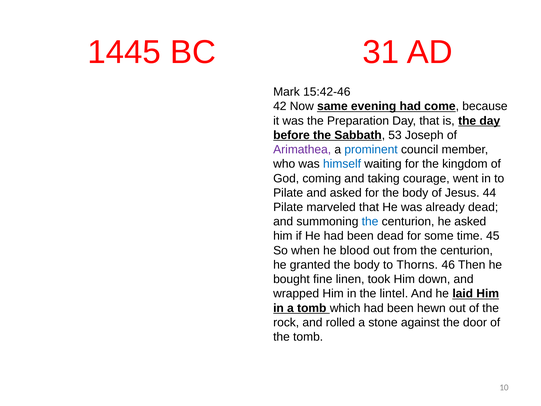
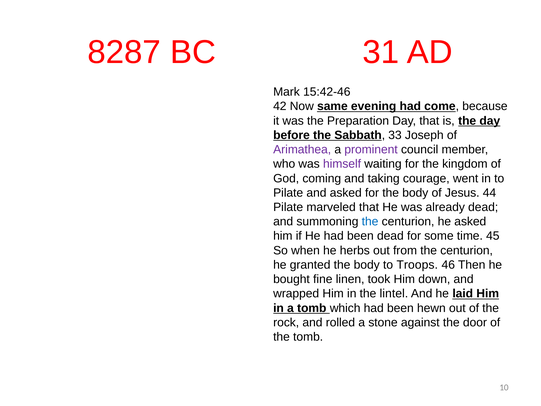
1445: 1445 -> 8287 (124, 52)
53: 53 -> 33 (395, 135)
prominent colour: blue -> purple (371, 149)
himself colour: blue -> purple (342, 164)
blood: blood -> herbs (355, 250)
Thorns: Thorns -> Troops (417, 265)
